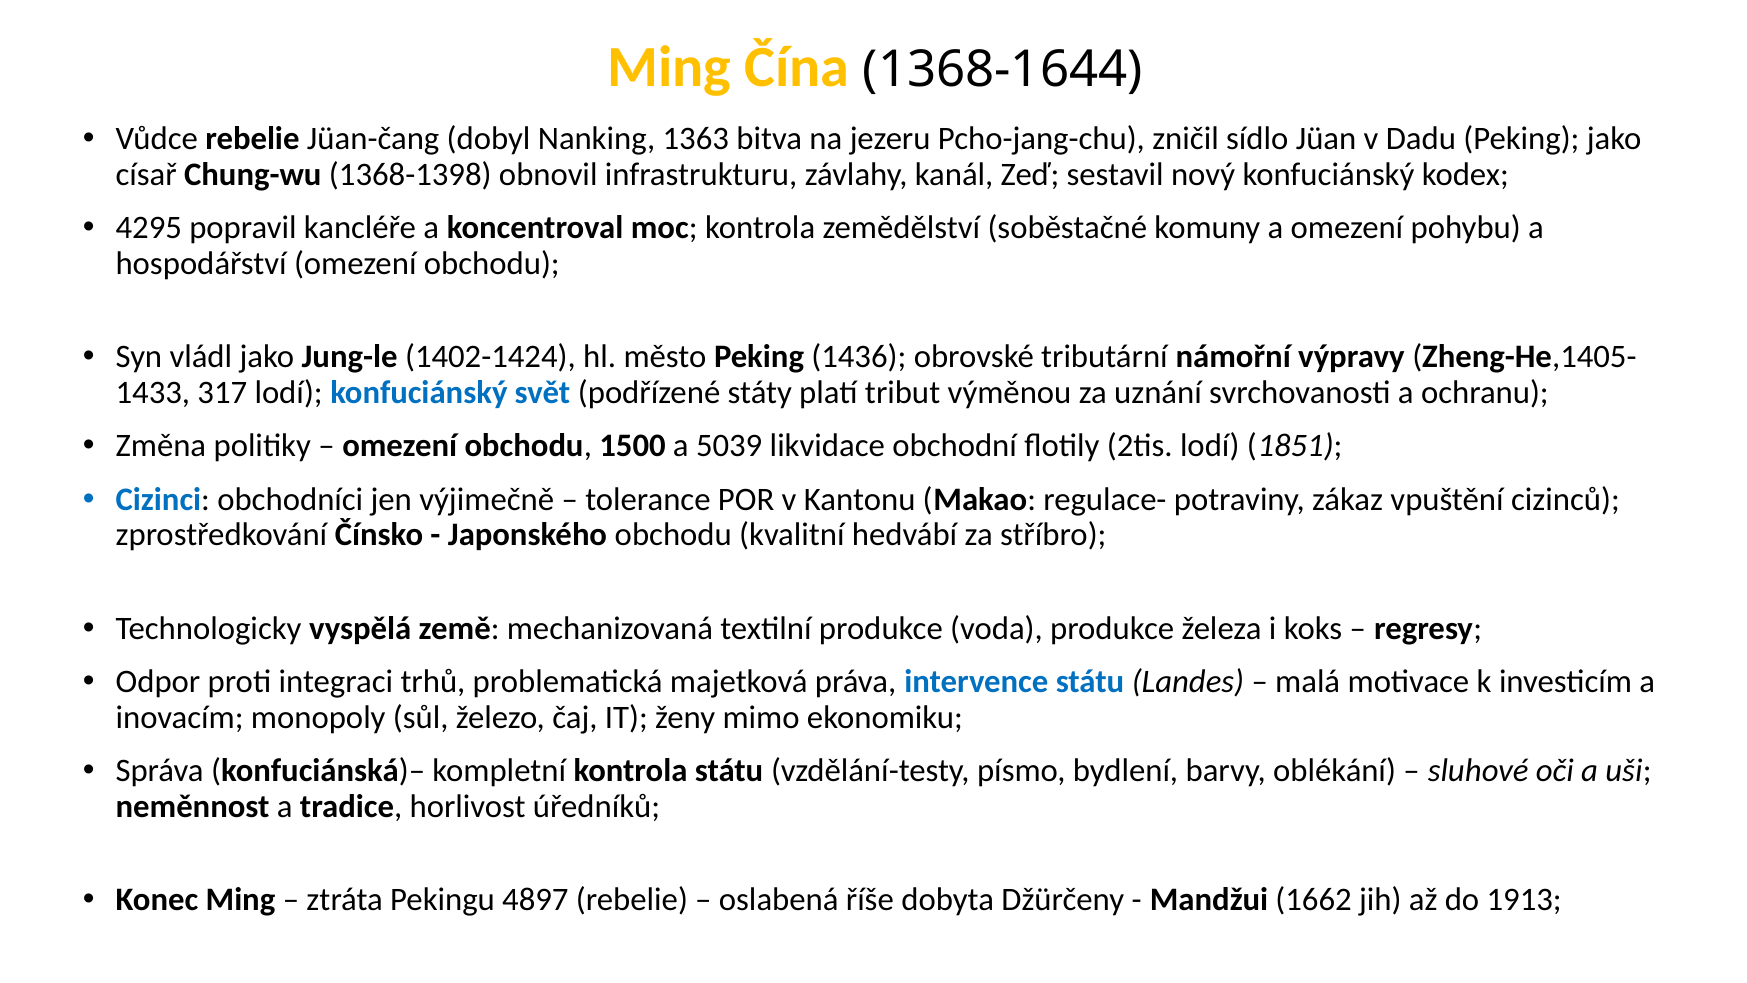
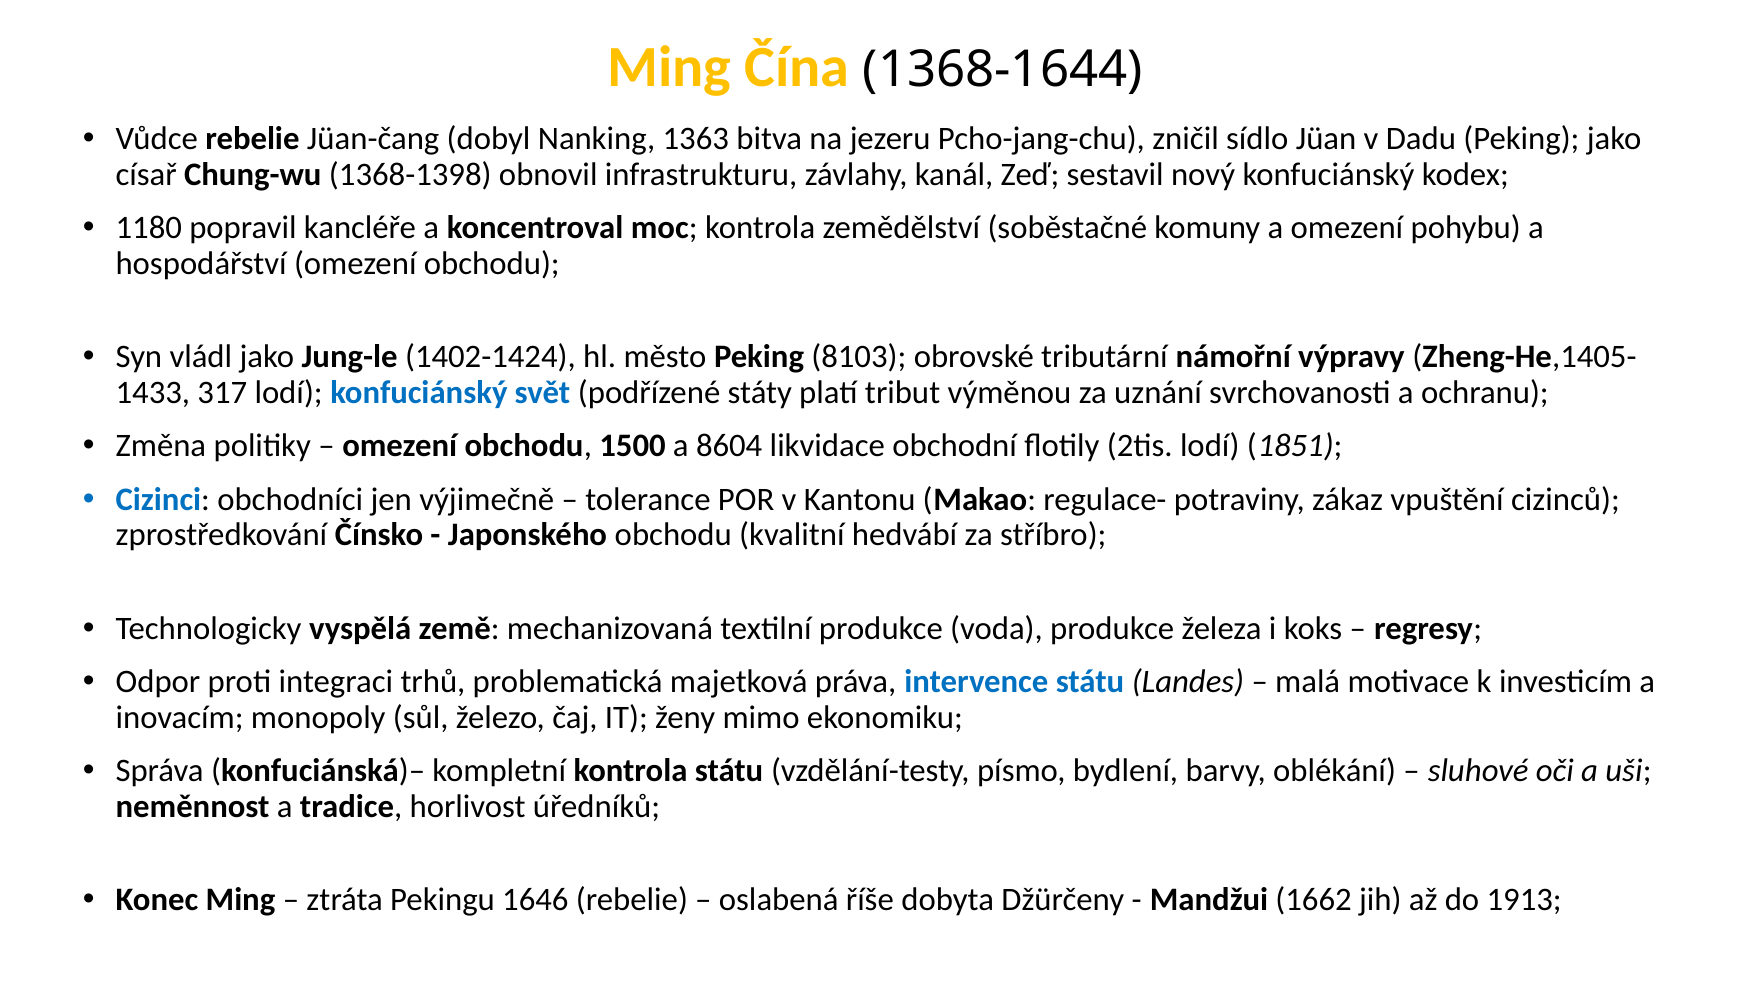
4295: 4295 -> 1180 (149, 228)
1436: 1436 -> 8103 (859, 357)
5039: 5039 -> 8604 (729, 446)
4897: 4897 -> 1646 (535, 900)
